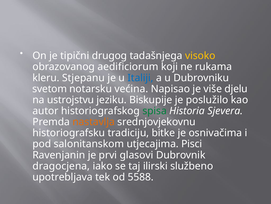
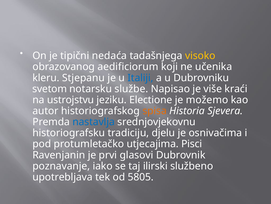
drugog: drugog -> nedaća (109, 56)
rukama: rukama -> učenika (214, 67)
većina: većina -> službe (131, 89)
djelu: djelu -> kraći (236, 89)
Biskupije: Biskupije -> Electione (151, 100)
poslužilo: poslužilo -> možemo (207, 100)
spisa colour: green -> orange (155, 111)
nastavlja colour: orange -> blue (94, 122)
bitke: bitke -> djelu (163, 132)
salonitanskom: salonitanskom -> protumletačko (89, 143)
dragocjena: dragocjena -> poznavanje (61, 165)
5588: 5588 -> 5805 (141, 176)
